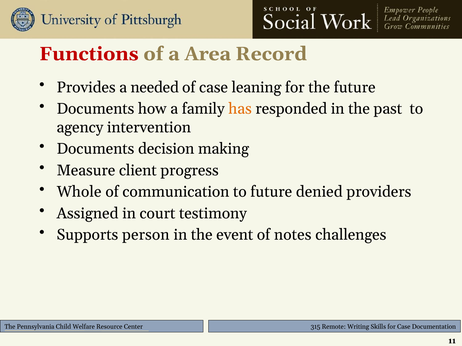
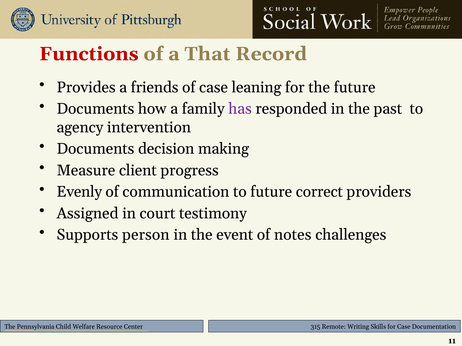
Area: Area -> That (207, 54)
needed: needed -> friends (155, 87)
has colour: orange -> purple (240, 109)
Whole: Whole -> Evenly (79, 192)
denied: denied -> correct (319, 192)
